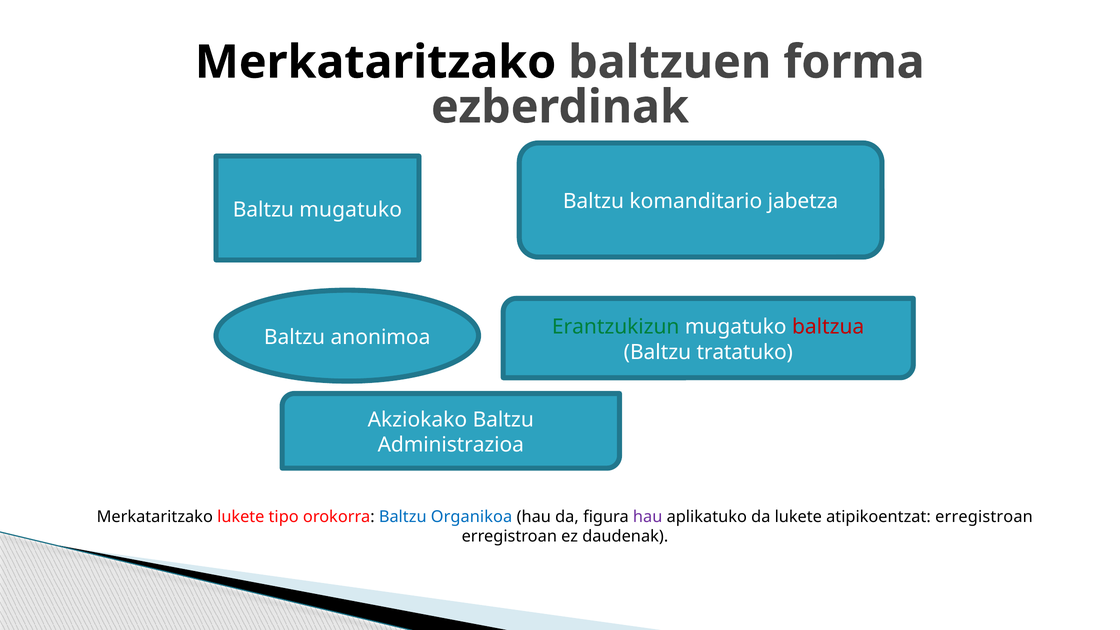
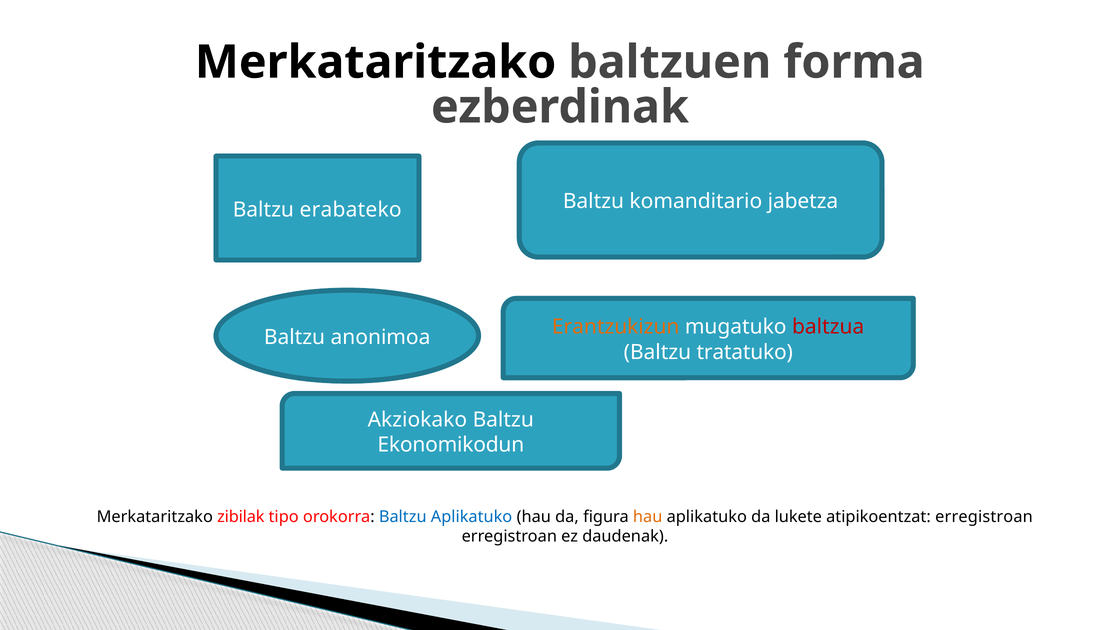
Baltzu mugatuko: mugatuko -> erabateko (351, 210)
Erantzukizun colour: green -> orange (616, 327)
Administrazioa: Administrazioa -> Ekonomikodun (451, 445)
Merkataritzako lukete: lukete -> zibilak (241, 517)
Baltzu Organikoa: Organikoa -> Aplikatuko (472, 517)
hau colour: purple -> orange (648, 517)
